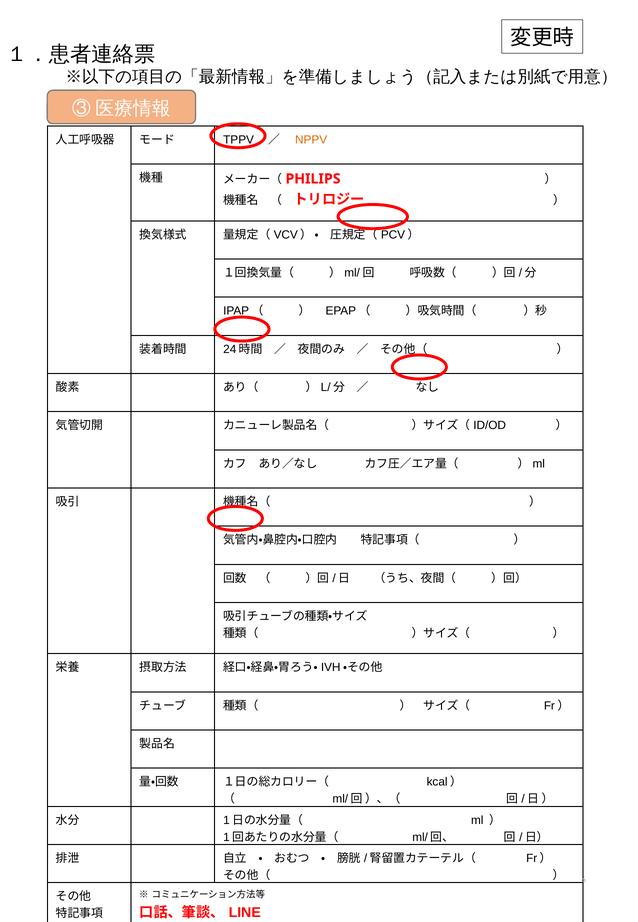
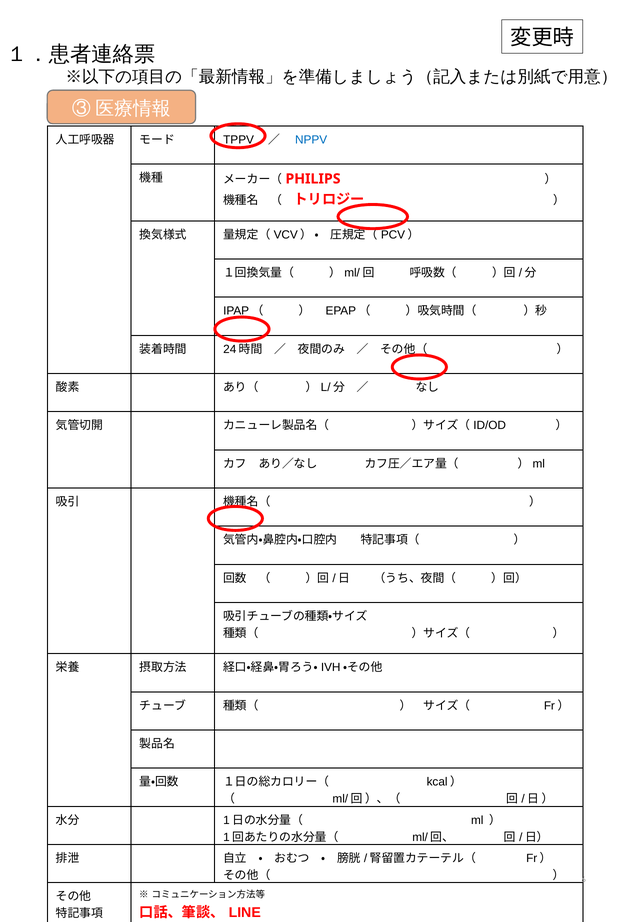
NPPV colour: orange -> blue (311, 140)
